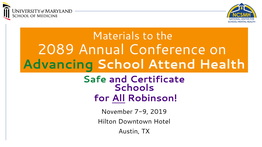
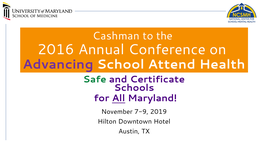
Materials: Materials -> Cashman (116, 36)
2089: 2089 -> 2016 (56, 50)
Advancing colour: green -> purple (58, 65)
Robinson: Robinson -> Maryland (152, 98)
